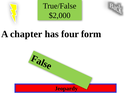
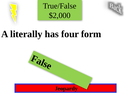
chapter: chapter -> literally (26, 34)
